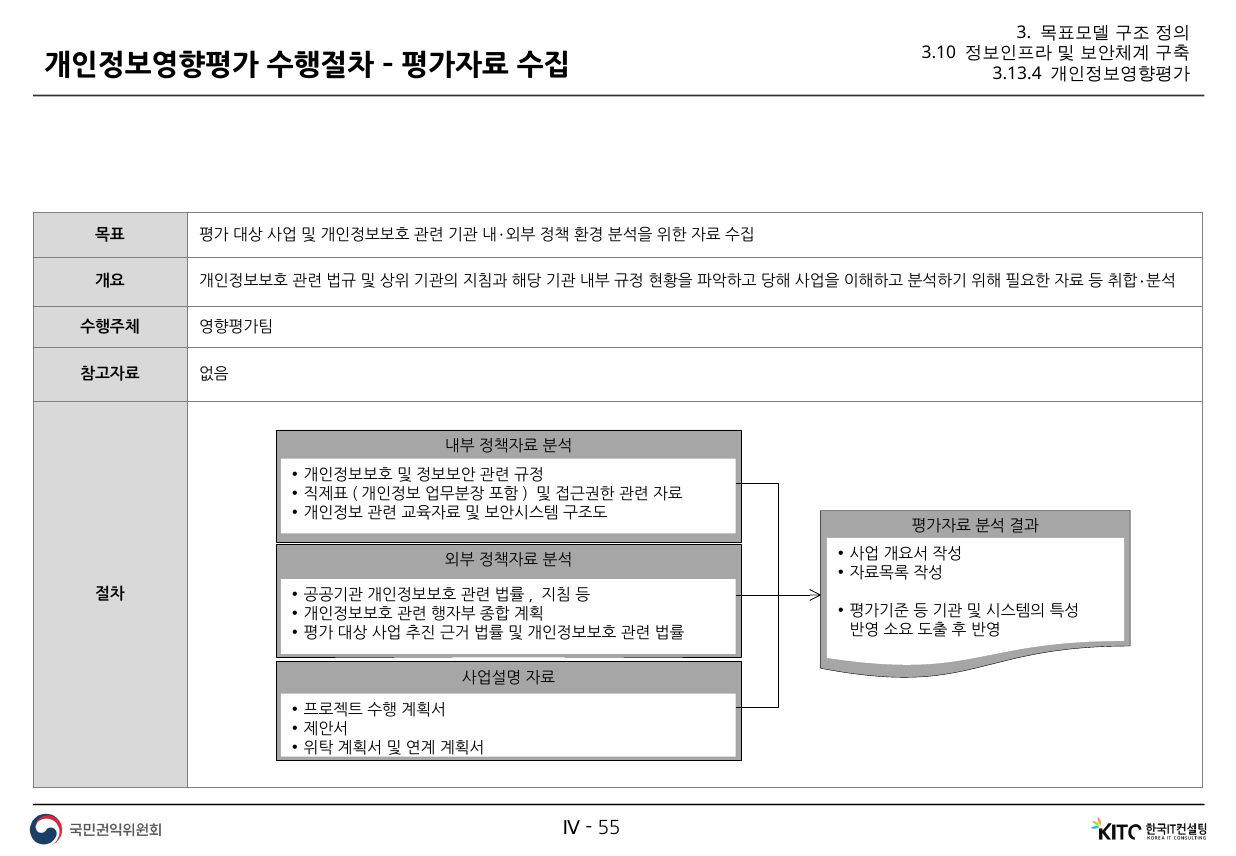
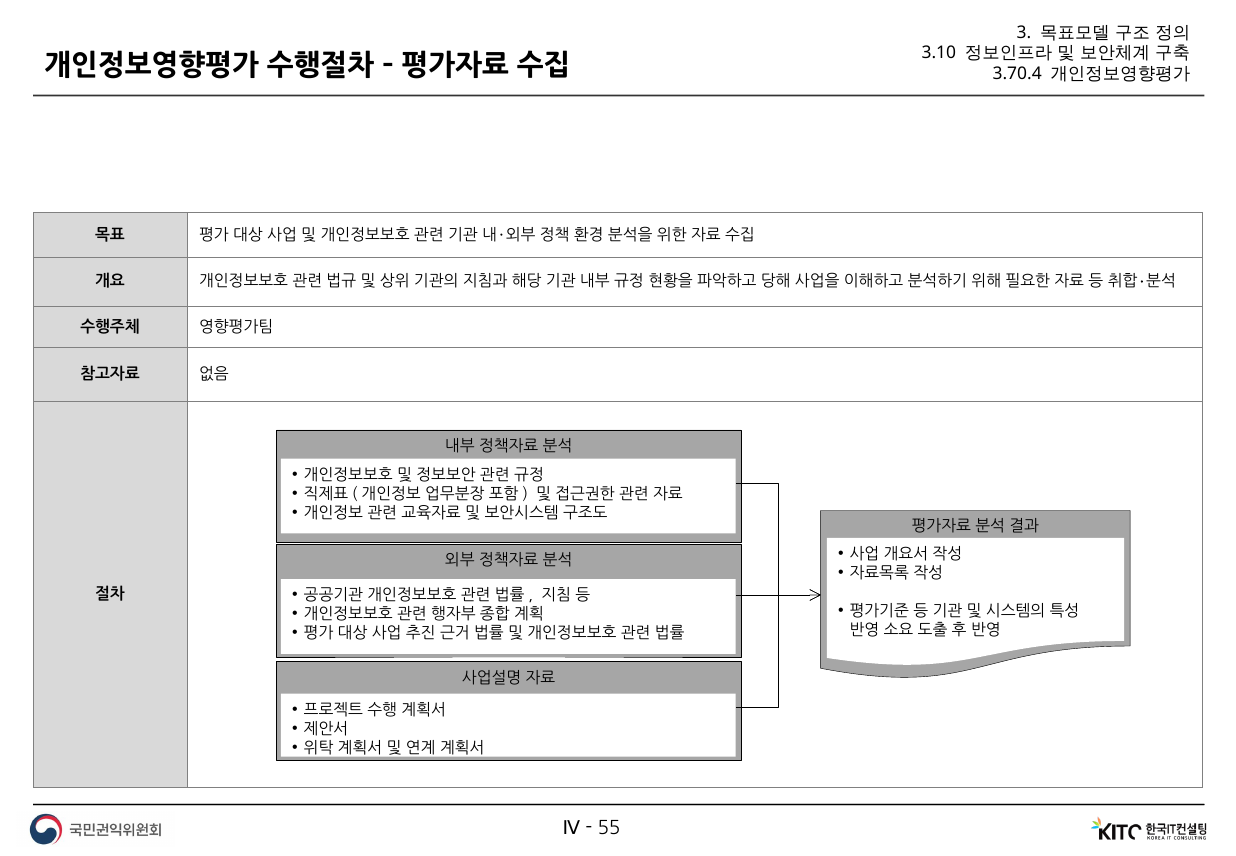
3.13.4: 3.13.4 -> 3.70.4 (1017, 74)
